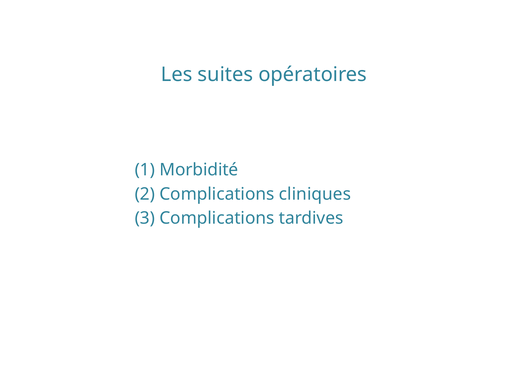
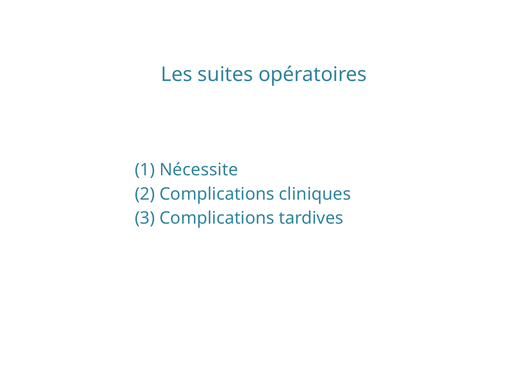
Morbidité: Morbidité -> Nécessite (199, 170)
